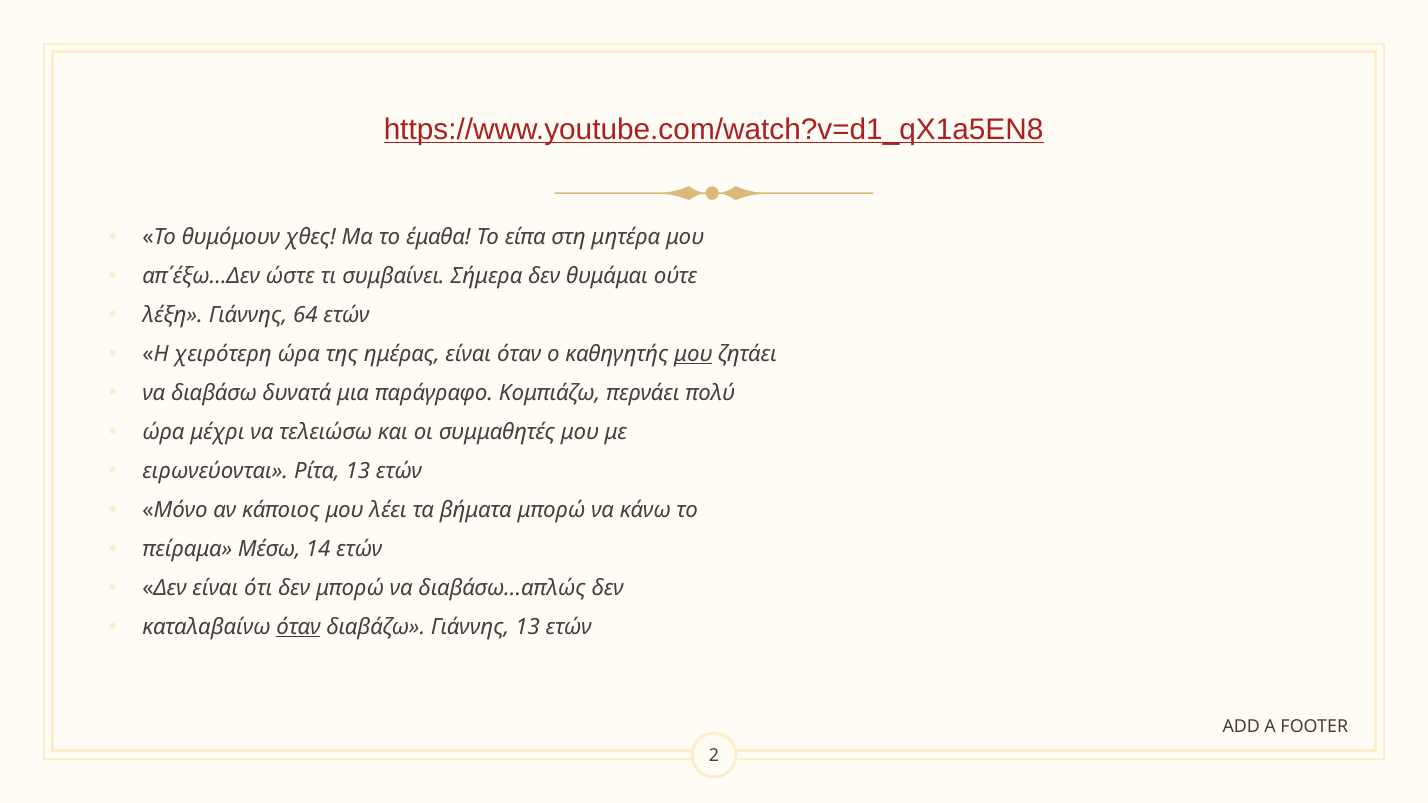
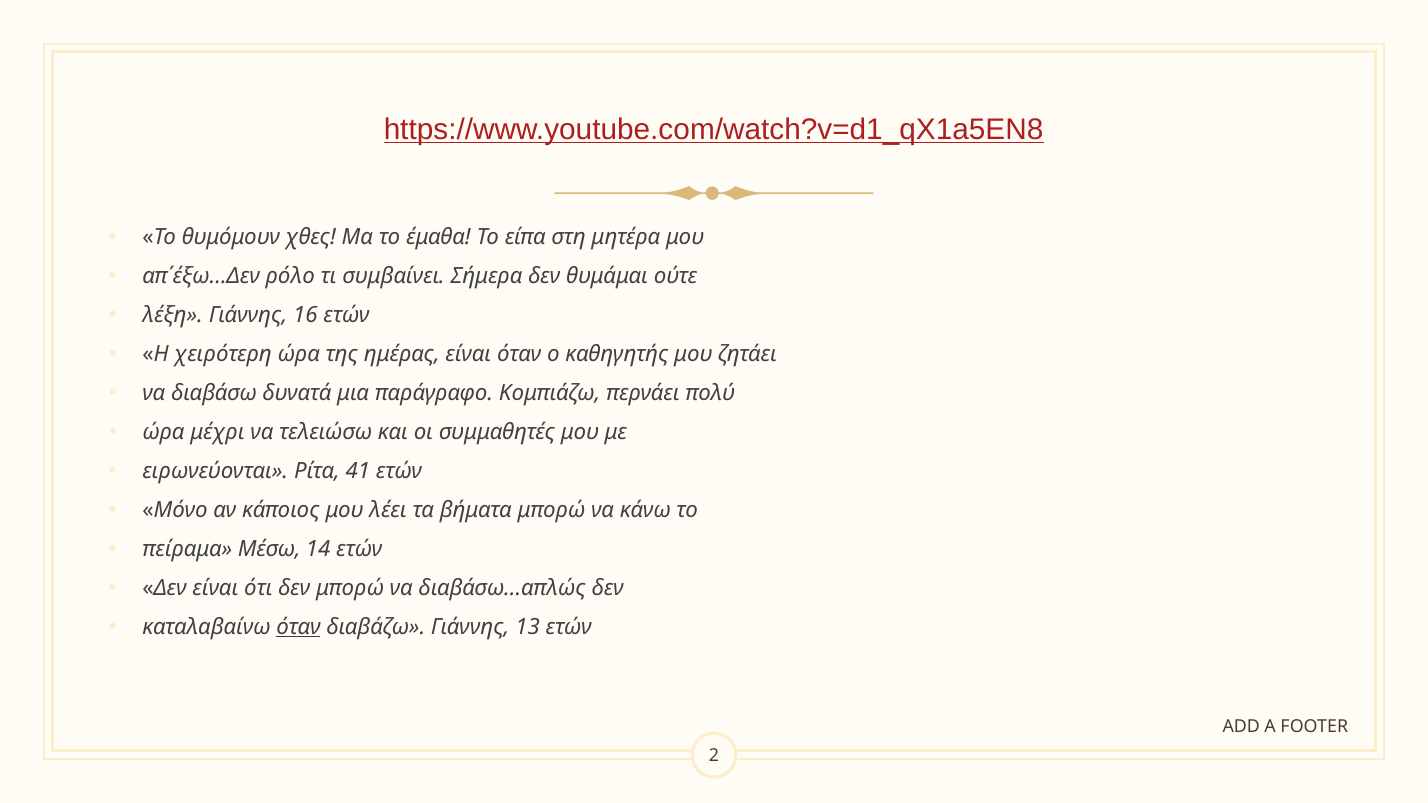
ώστε: ώστε -> ρόλο (290, 276)
64: 64 -> 16 (305, 315)
μου underline: present -> none (693, 354)
Ρίτα 13: 13 -> 41 (358, 471)
